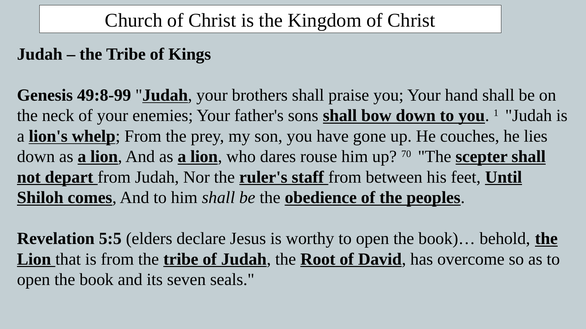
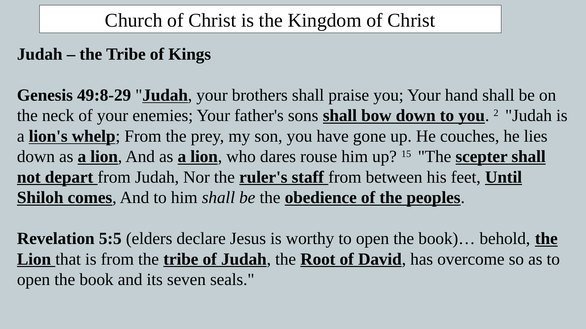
49:8-99: 49:8-99 -> 49:8-29 (104, 95)
1: 1 -> 2 (496, 113)
70: 70 -> 15 (406, 154)
